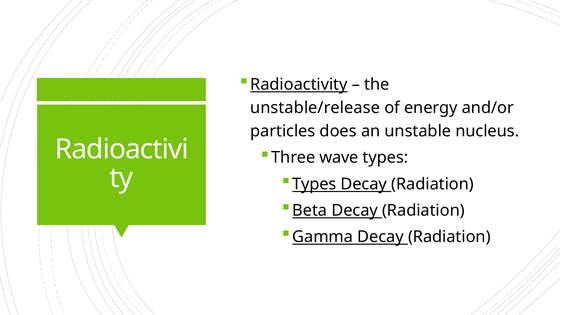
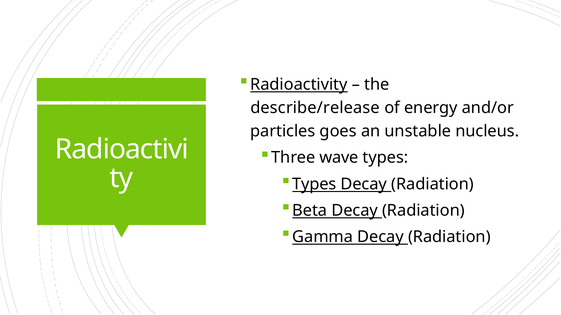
unstable/release: unstable/release -> describe/release (315, 108)
does: does -> goes (338, 131)
